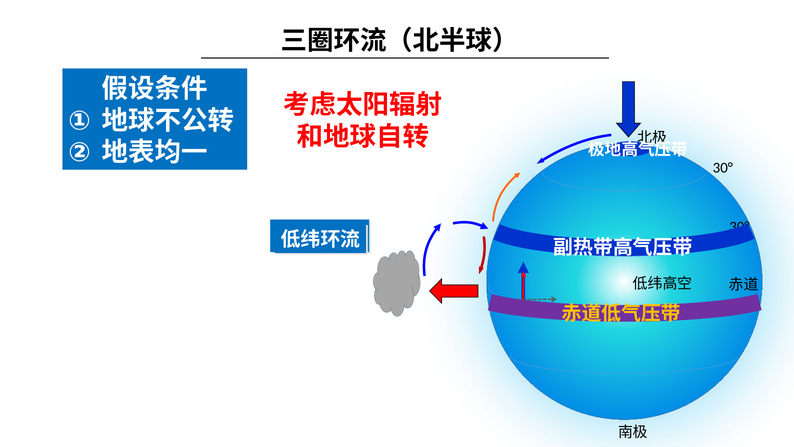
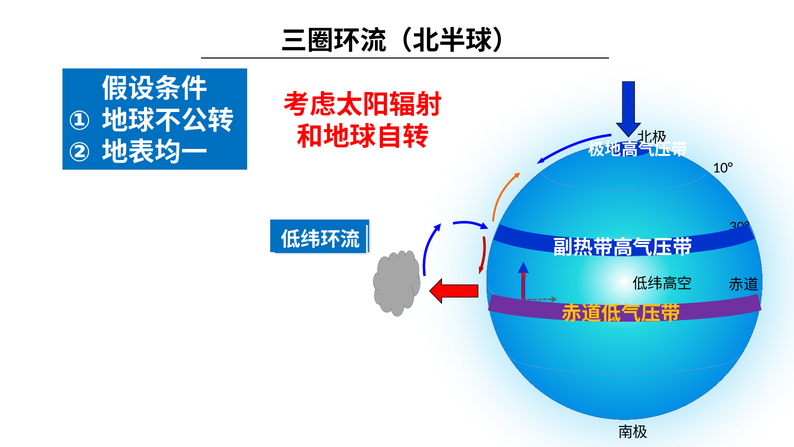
30°: 30° -> 10° (723, 167)
